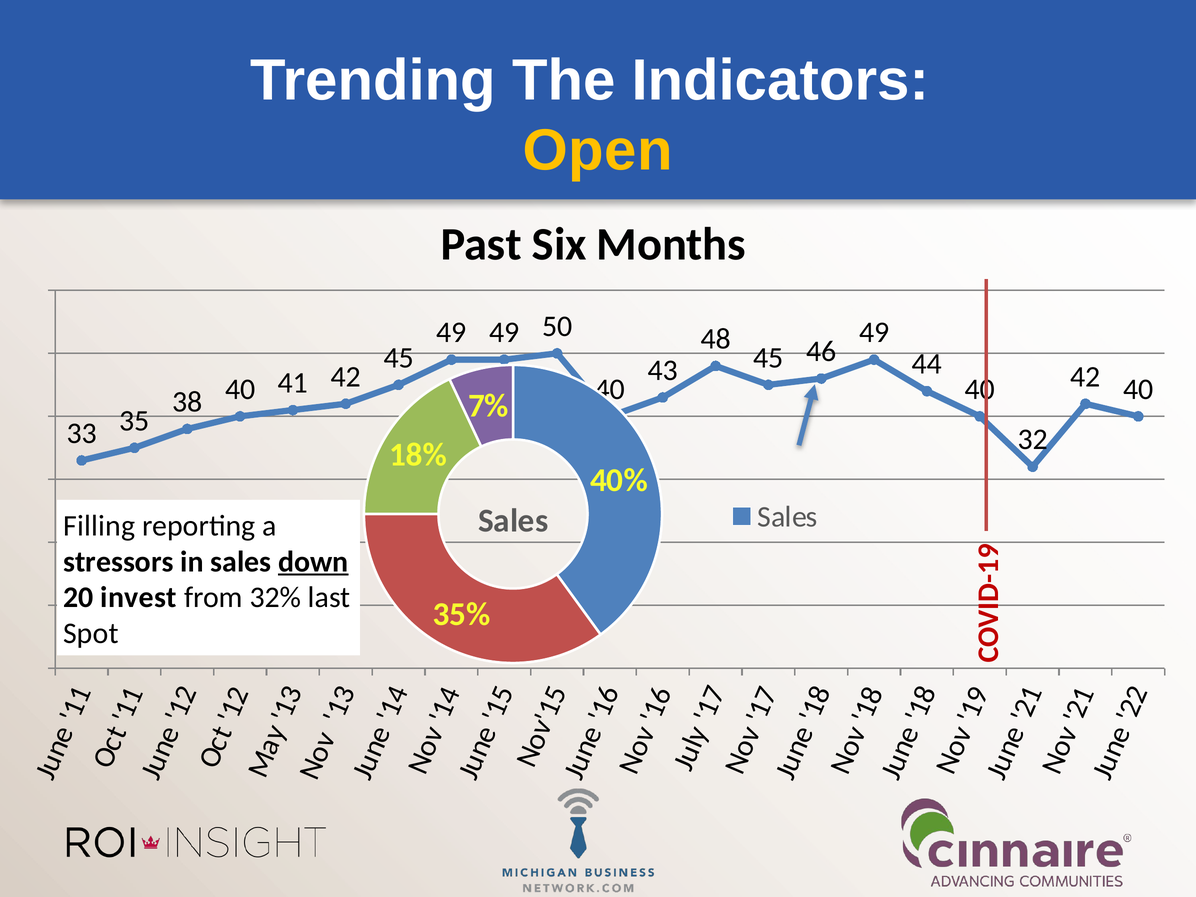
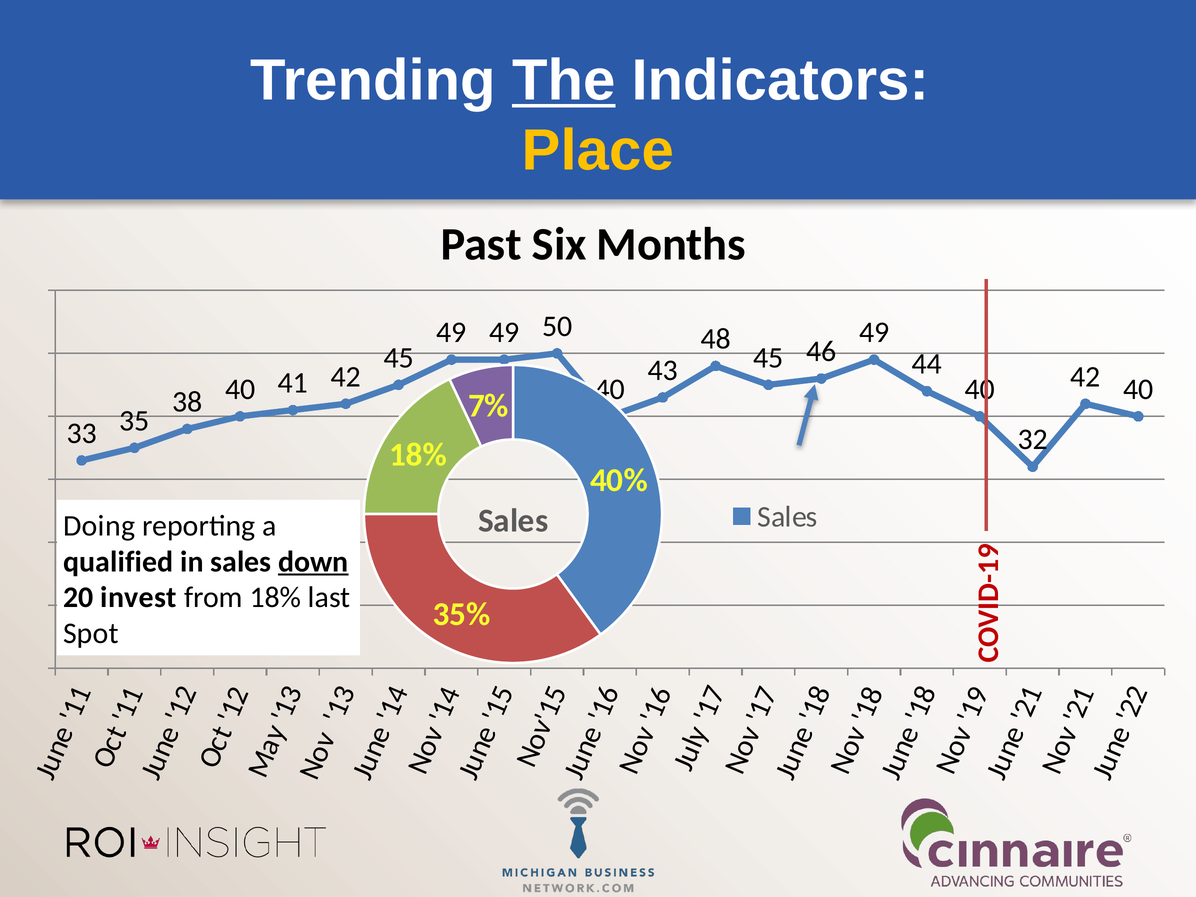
The underline: none -> present (564, 81)
Open: Open -> Place (598, 151)
Filling: Filling -> Doing (99, 526)
stressors: stressors -> qualified (118, 562)
from 32%: 32% -> 18% (275, 598)
